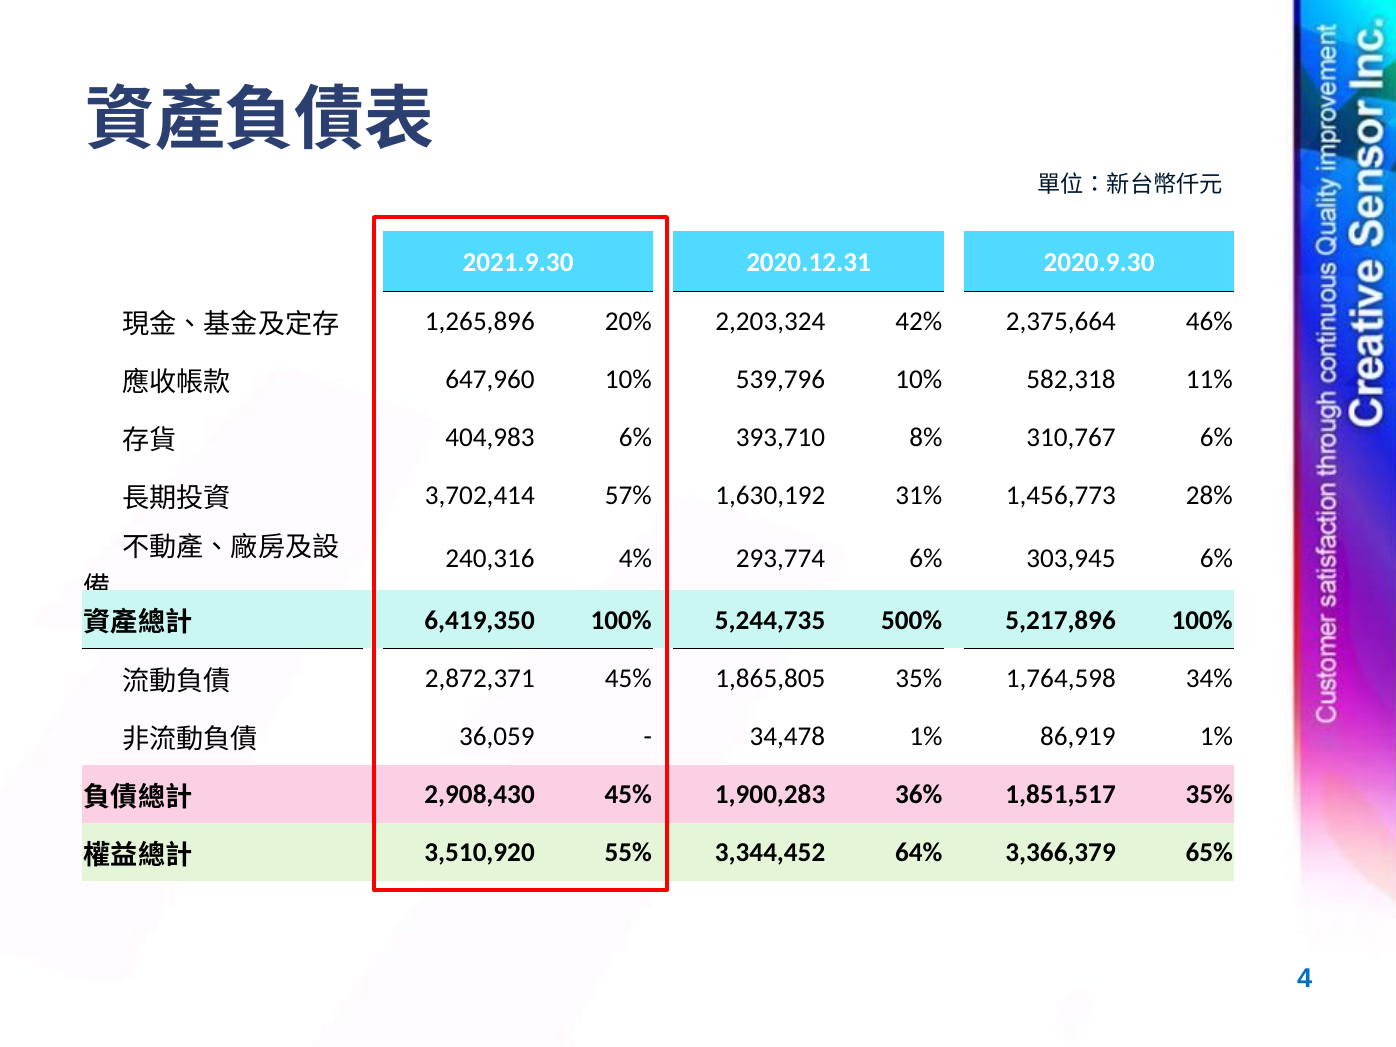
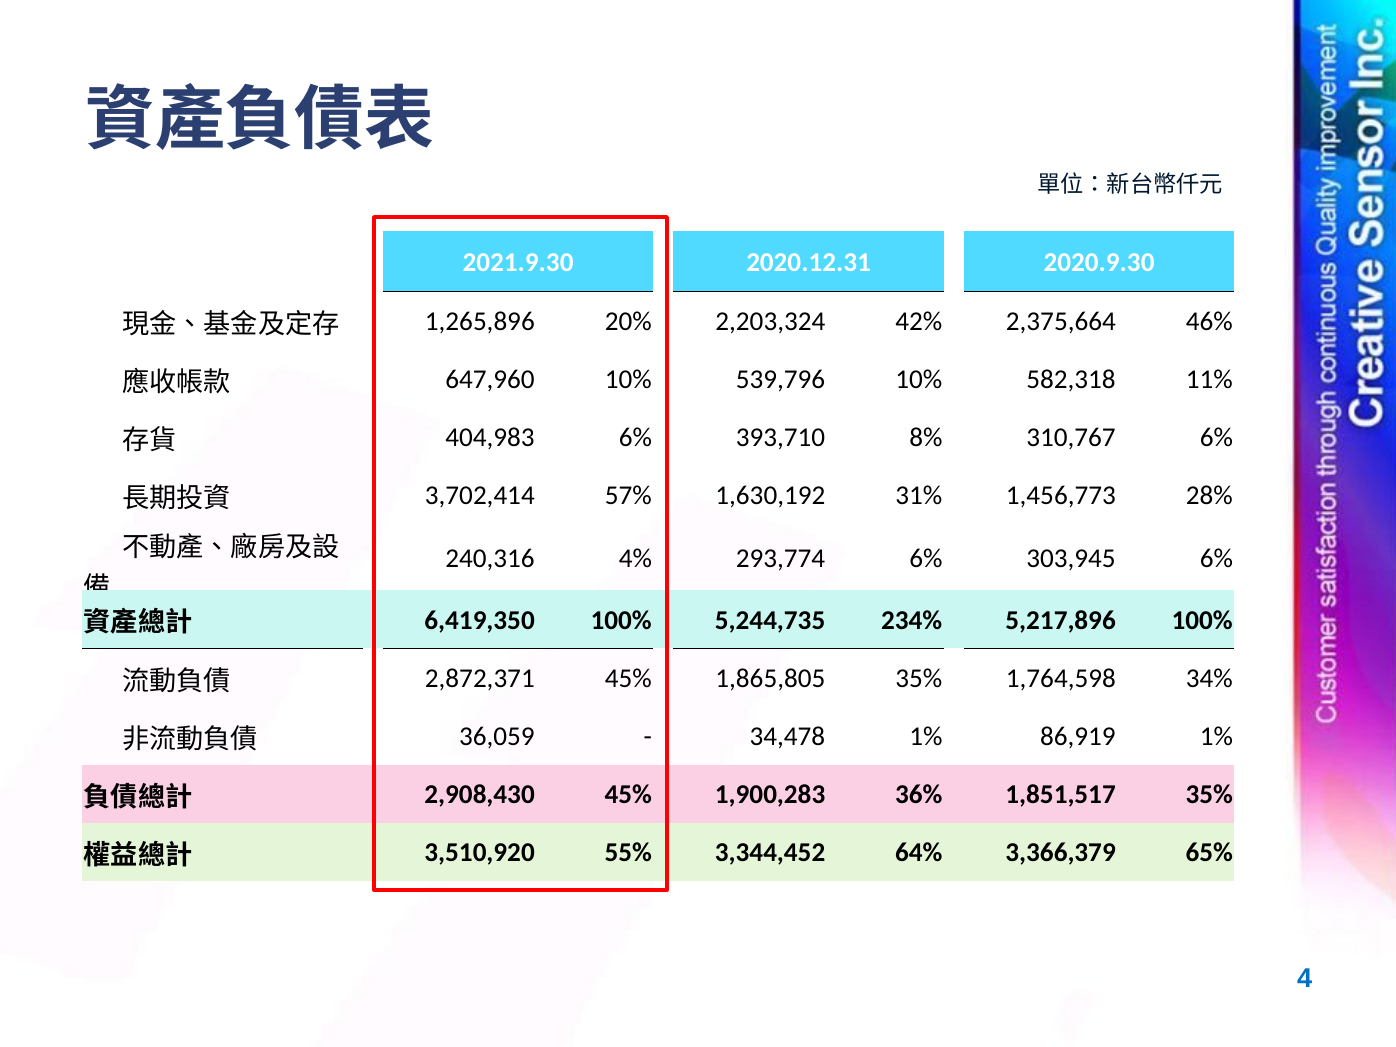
500%: 500% -> 234% (912, 620)
